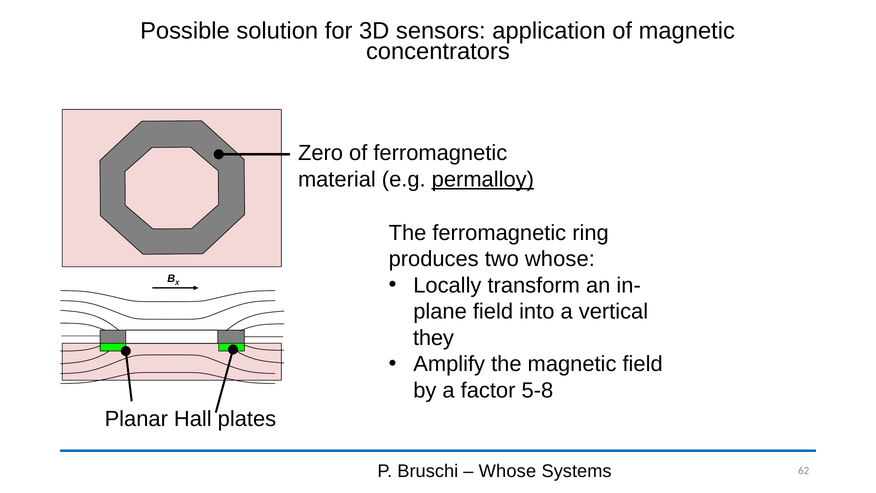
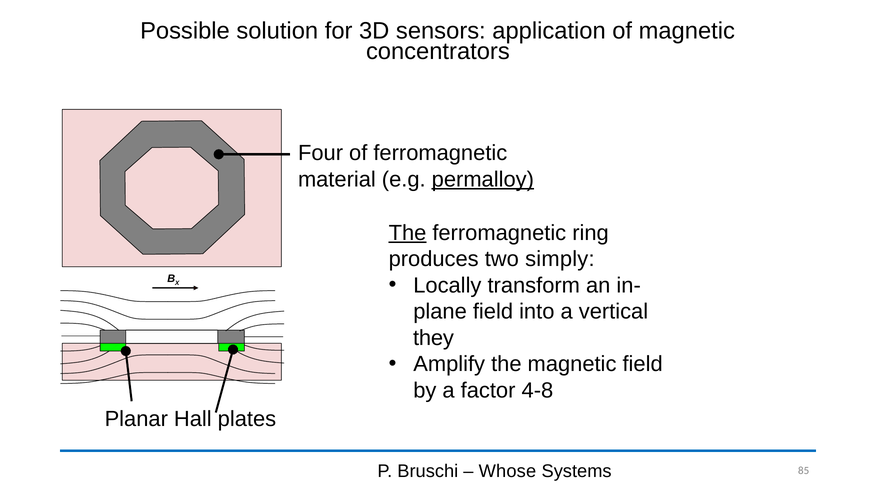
Zero: Zero -> Four (321, 153)
The underline: none -> present (408, 233)
two whose: whose -> simply (560, 259)
5-8: 5-8 -> 4-8 (537, 390)
62: 62 -> 85 (804, 470)
